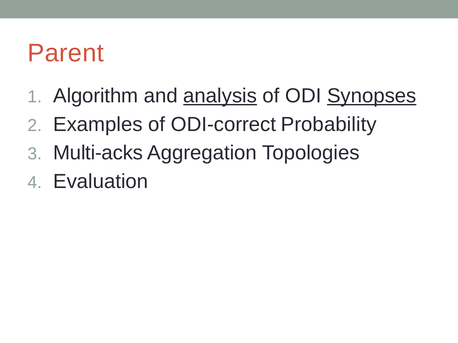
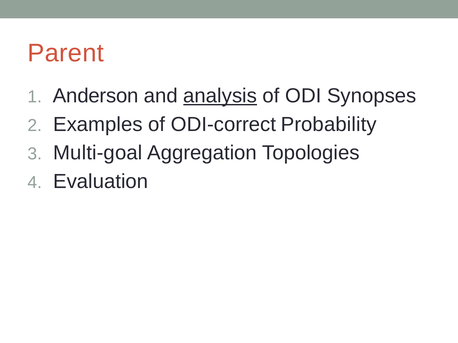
Algorithm: Algorithm -> Anderson (96, 96)
Synopses underline: present -> none (372, 96)
Multi-acks: Multi-acks -> Multi-goal (98, 153)
